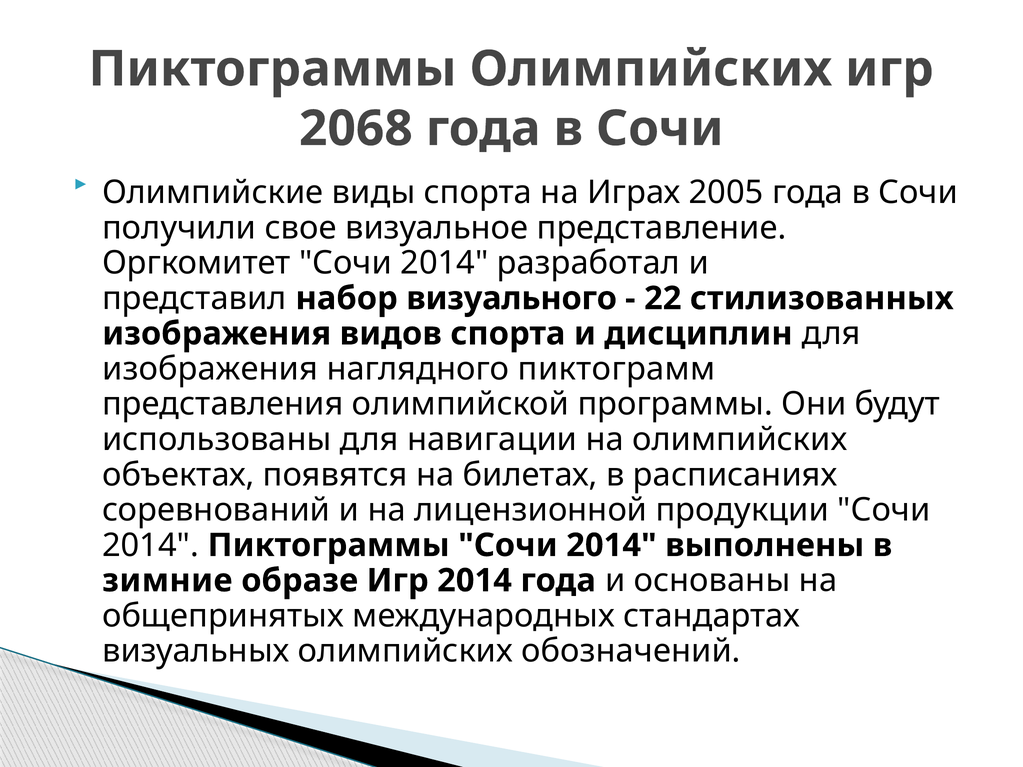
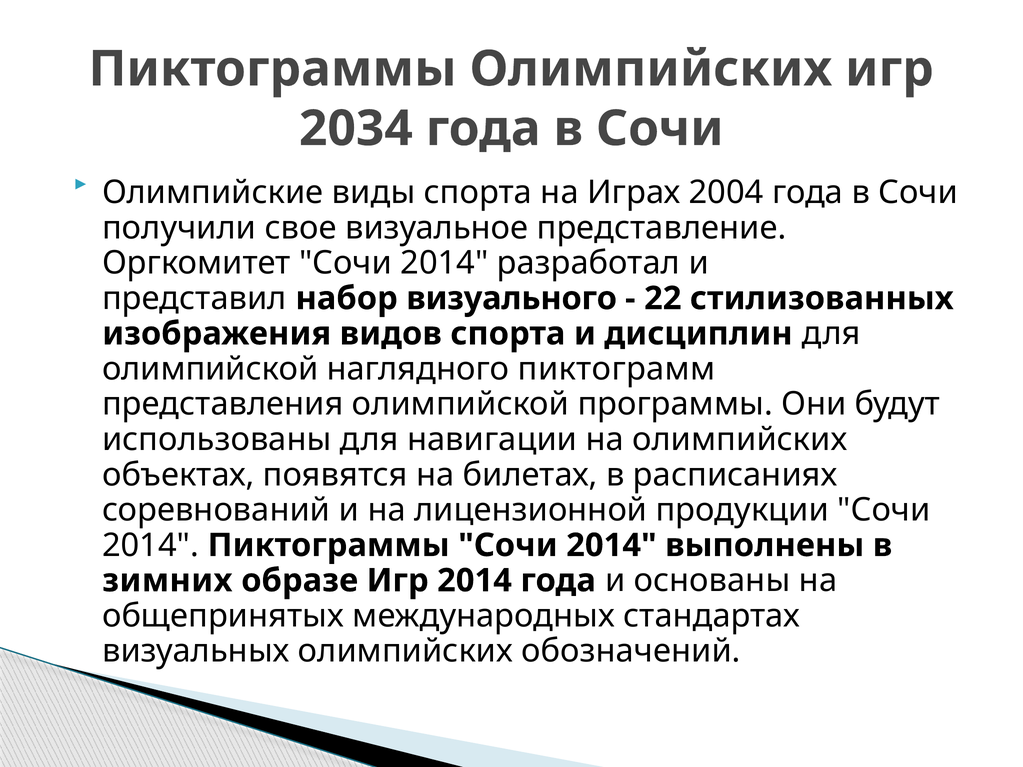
2068: 2068 -> 2034 (356, 129)
2005: 2005 -> 2004 (726, 193)
изображения: изображения -> олимпийской (210, 369)
зимние: зимние -> зимних (167, 581)
